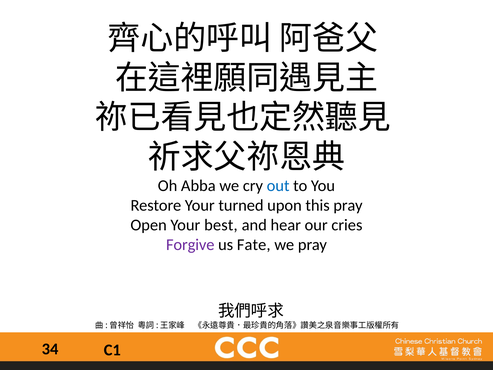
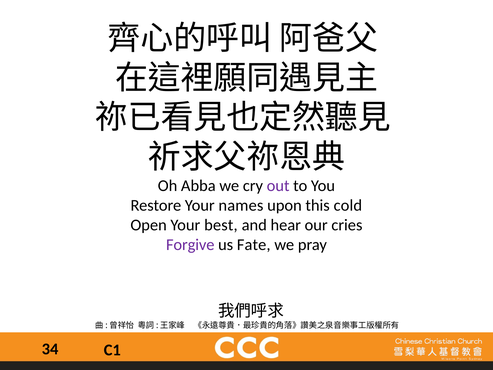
out colour: blue -> purple (278, 186)
turned: turned -> names (241, 205)
this pray: pray -> cold (348, 205)
